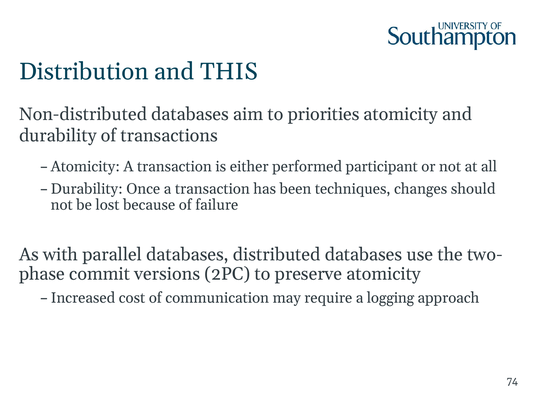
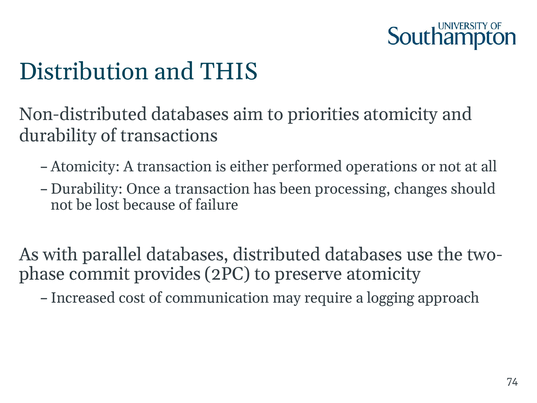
participant: participant -> operations (382, 166)
techniques: techniques -> processing (353, 189)
versions: versions -> provides (167, 274)
